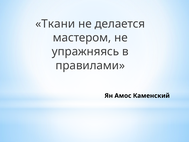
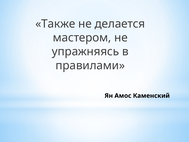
Ткани: Ткани -> Также (55, 24)
